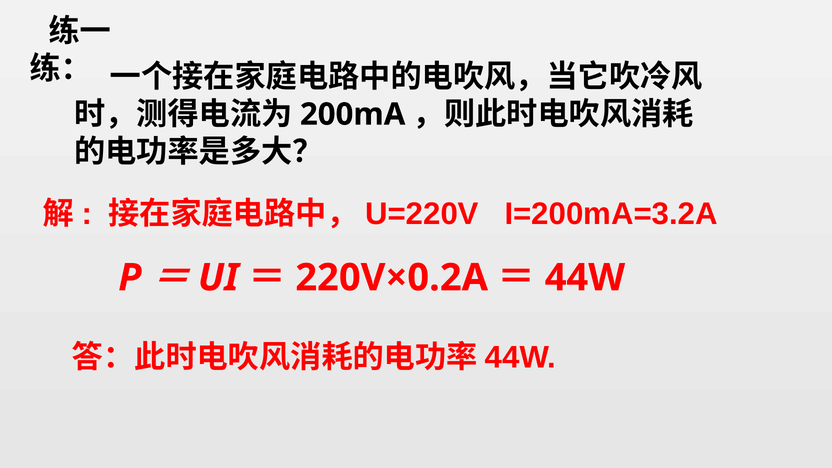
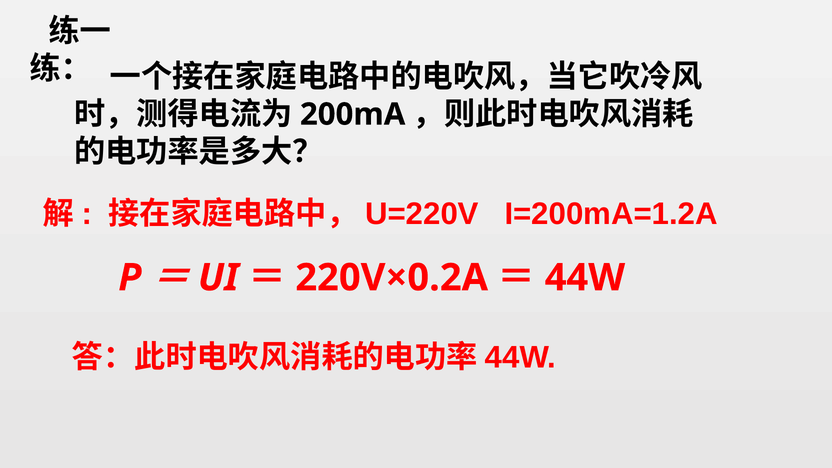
I=200mA=3.2A: I=200mA=3.2A -> I=200mA=1.2A (611, 214)
